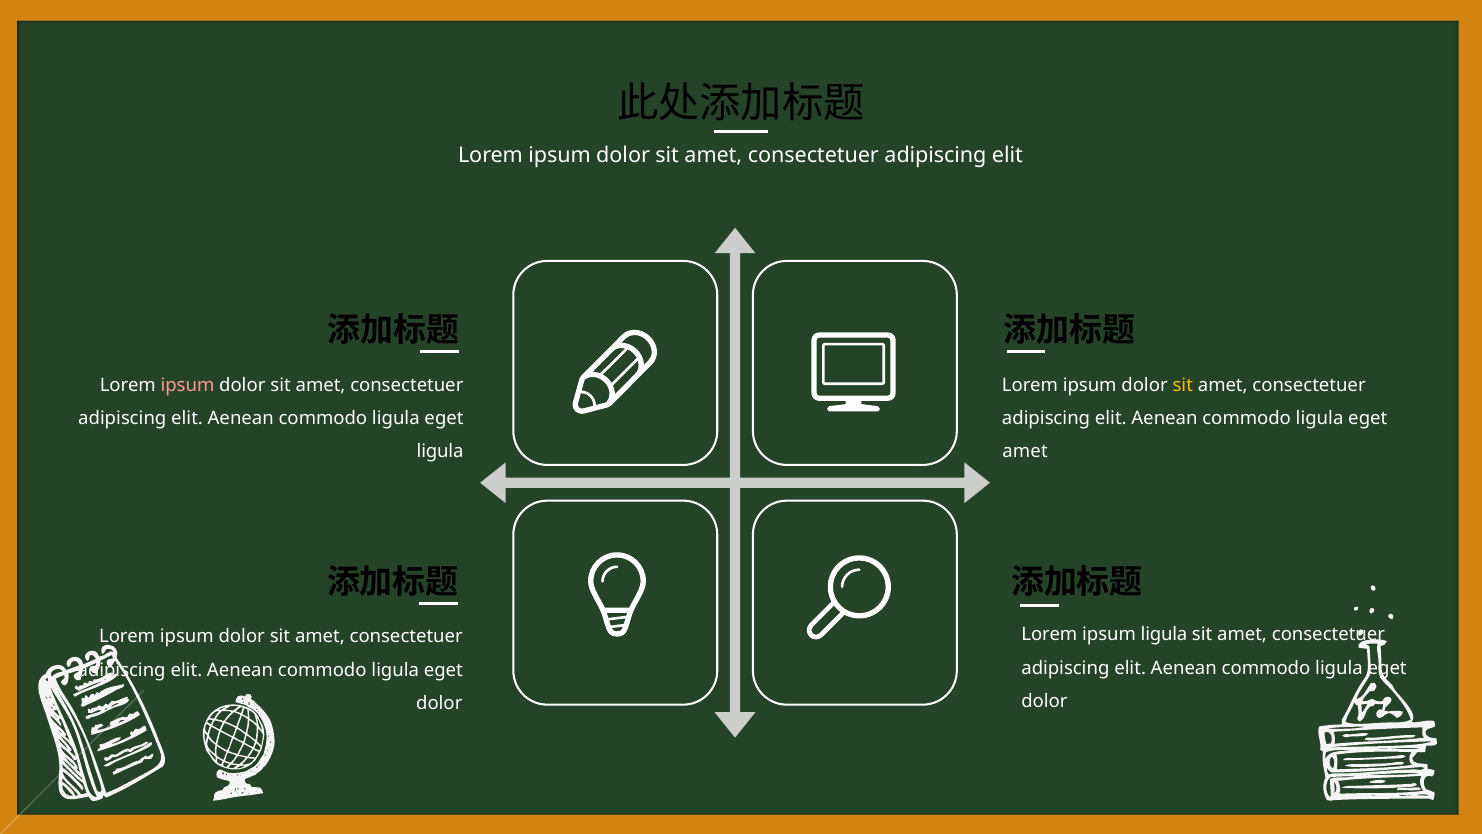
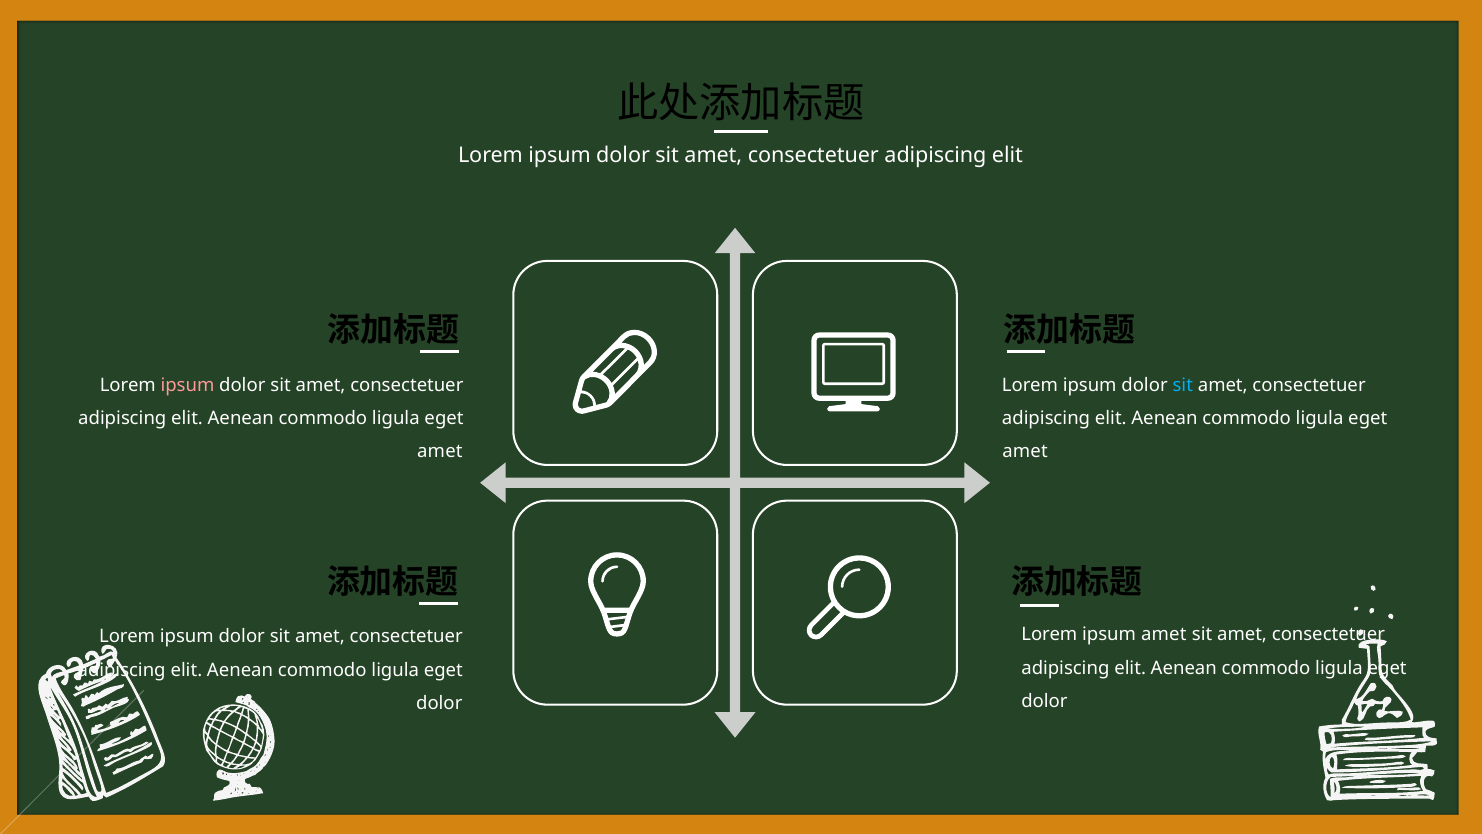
sit colour: yellow -> light blue (1183, 385)
ligula: ligula -> amet (440, 452)
ipsum ligula: ligula -> amet (1164, 634)
